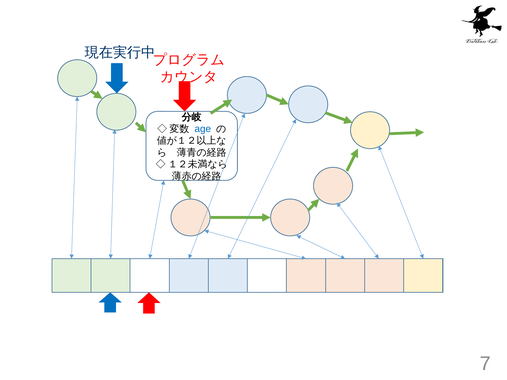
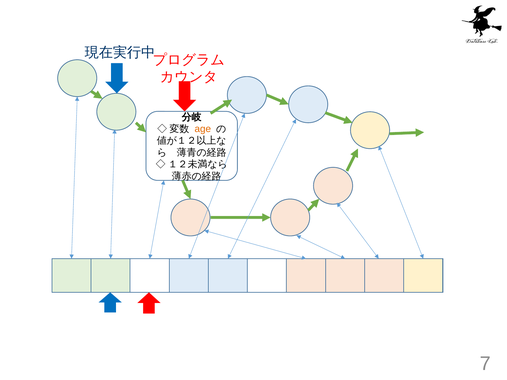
age colour: blue -> orange (203, 129)
